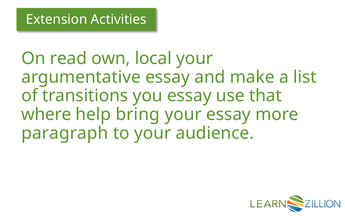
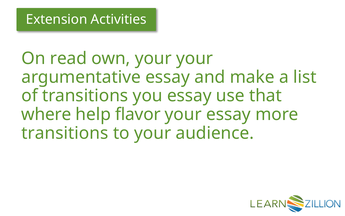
own local: local -> your (153, 58)
bring: bring -> flavor (138, 114)
paragraph: paragraph -> transitions (65, 133)
